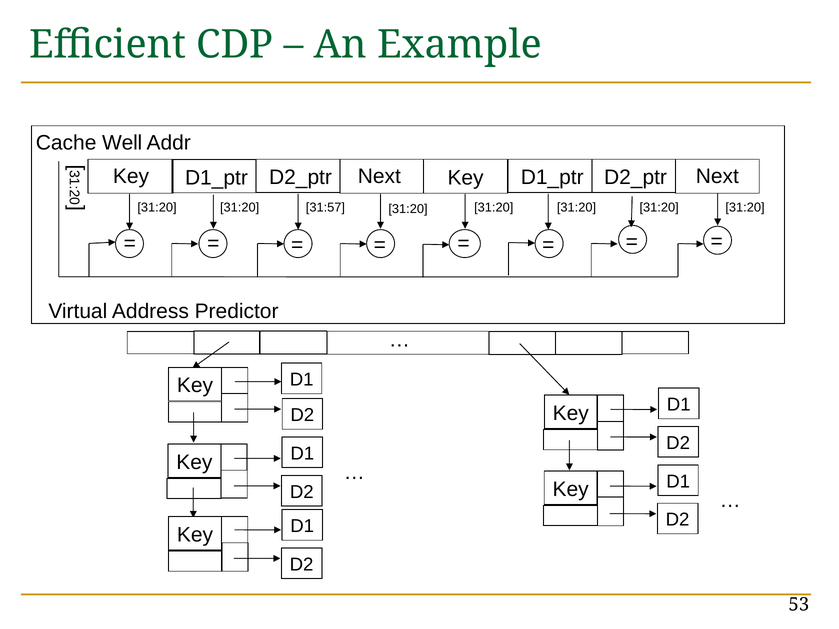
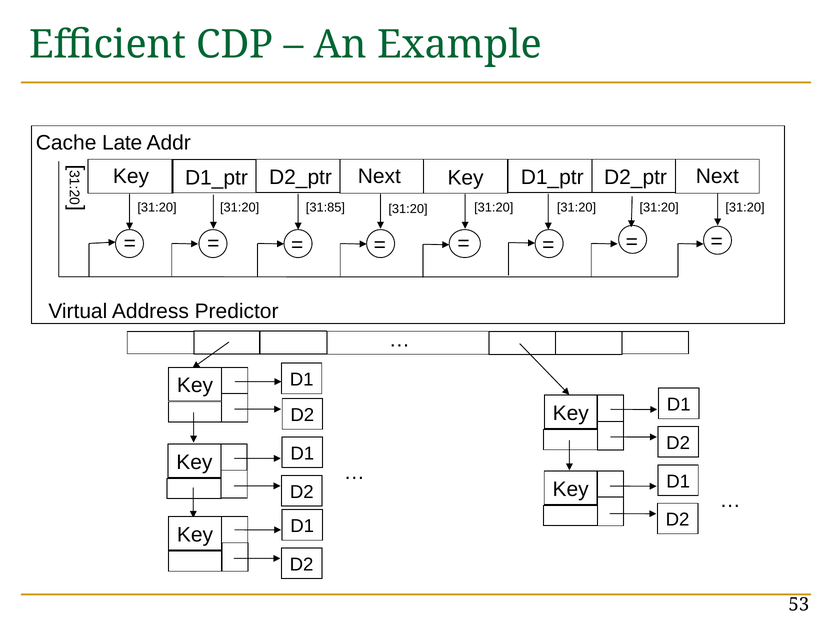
Well: Well -> Late (122, 143)
31:57: 31:57 -> 31:85 (325, 208)
